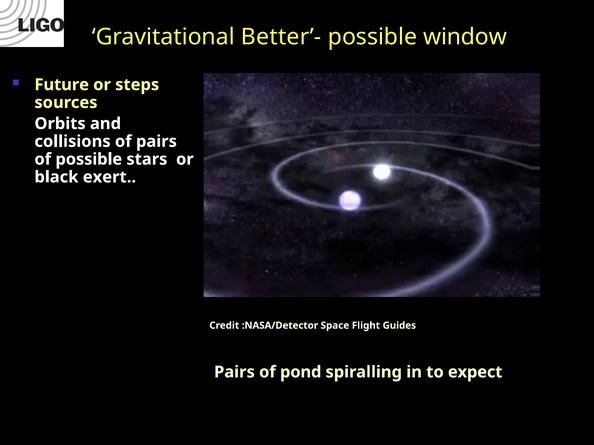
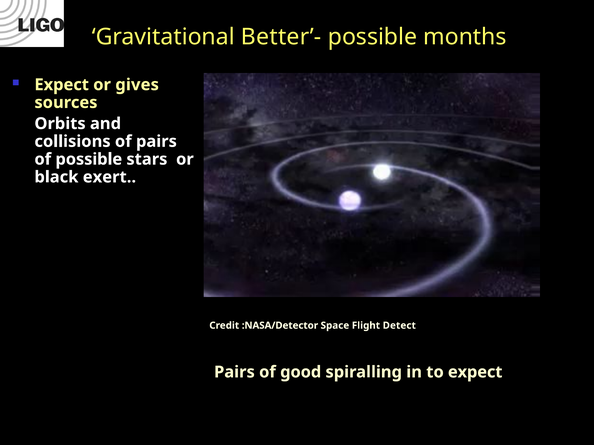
window: window -> months (465, 37)
Future: Future -> Expect (62, 85)
steps: steps -> gives (137, 85)
Guides: Guides -> Detect (399, 326)
pond: pond -> good (301, 372)
